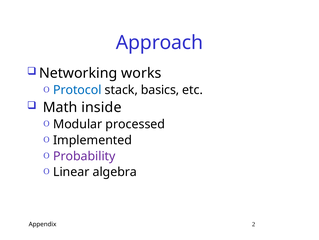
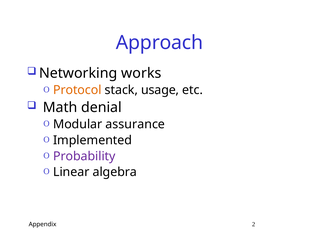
Protocol colour: blue -> orange (77, 90)
basics: basics -> usage (160, 90)
inside: inside -> denial (101, 107)
processed: processed -> assurance (135, 124)
